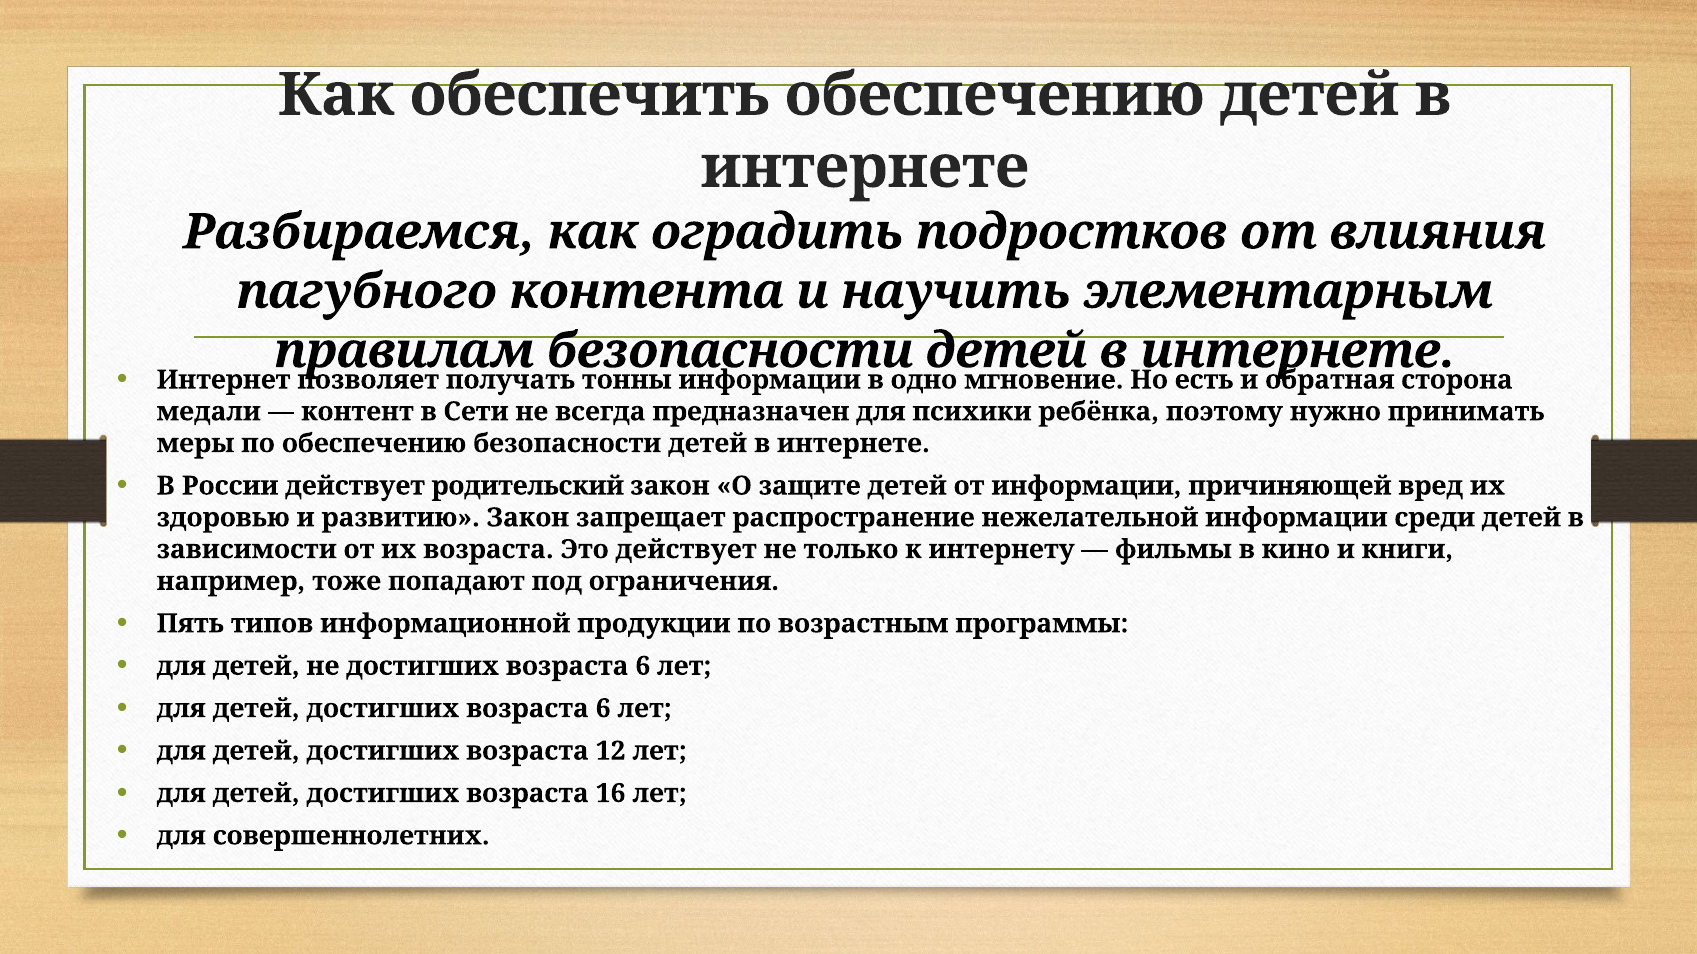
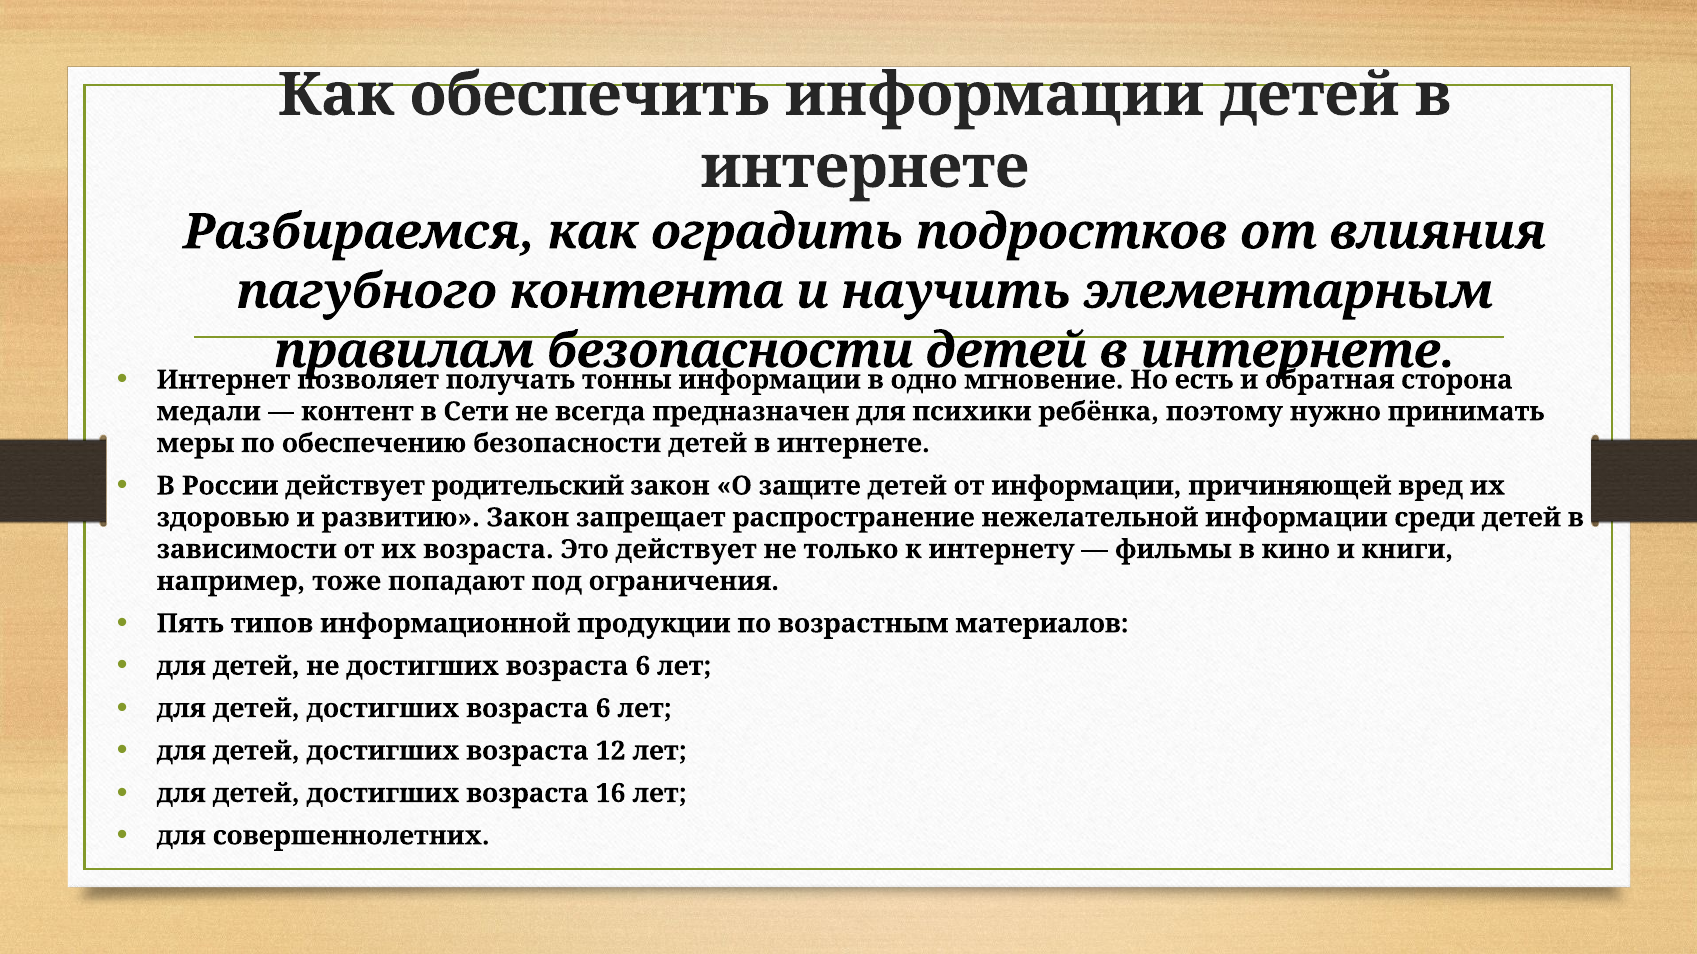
обеспечить обеспечению: обеспечению -> информации (994, 95)
программы: программы -> материалов (1042, 624)
